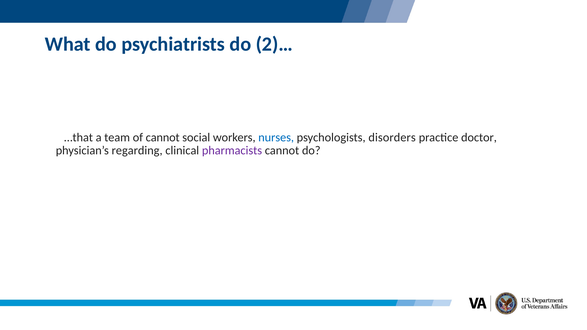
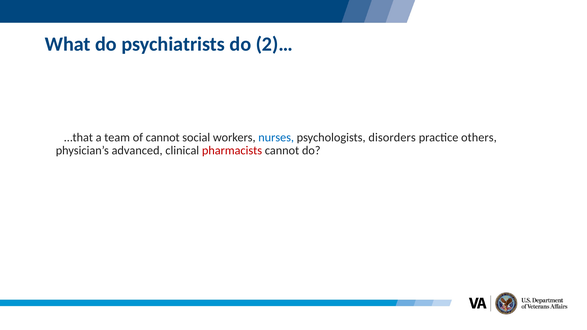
doctor: doctor -> others (479, 137)
regarding: regarding -> advanced (137, 151)
pharmacists colour: purple -> red (232, 151)
